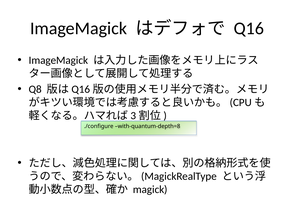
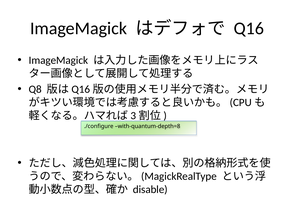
magick: magick -> disable (150, 190)
